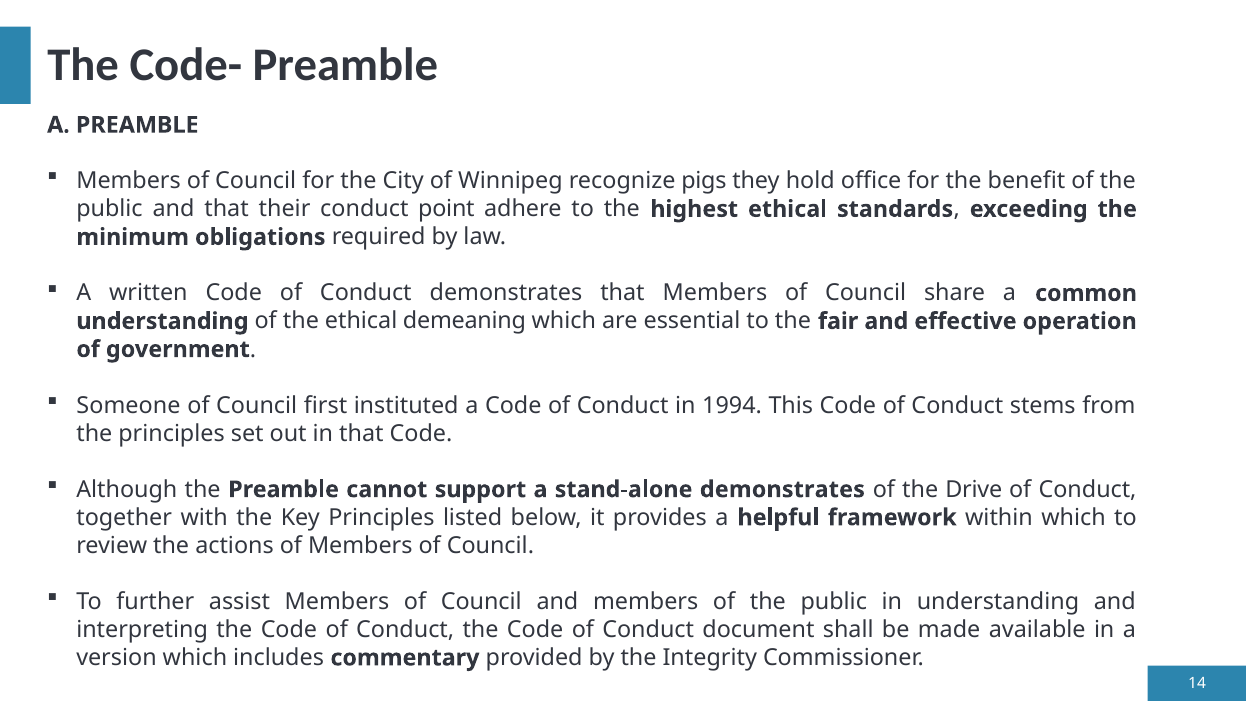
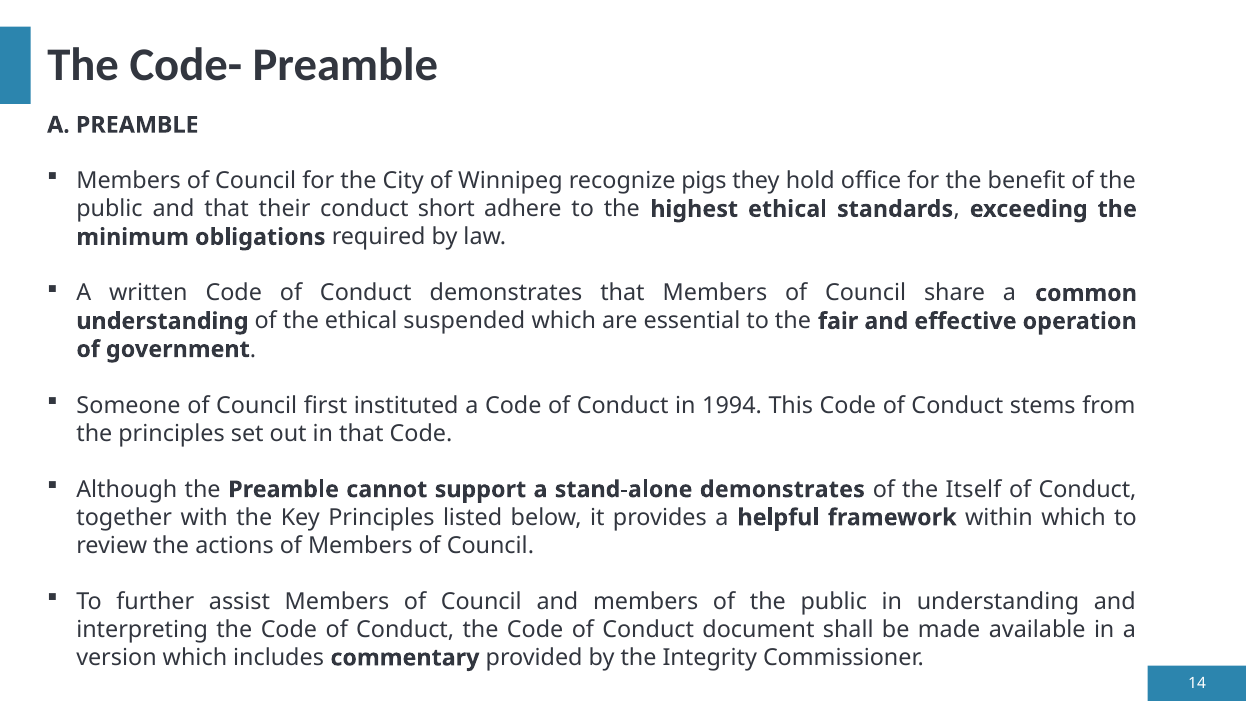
point: point -> short (446, 209)
demeaning: demeaning -> suspended (464, 321)
the Drive: Drive -> Itself (974, 489)
